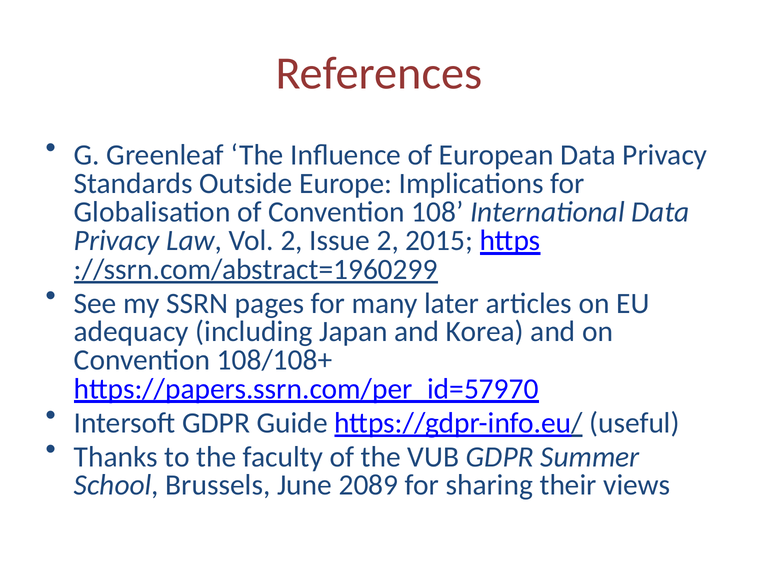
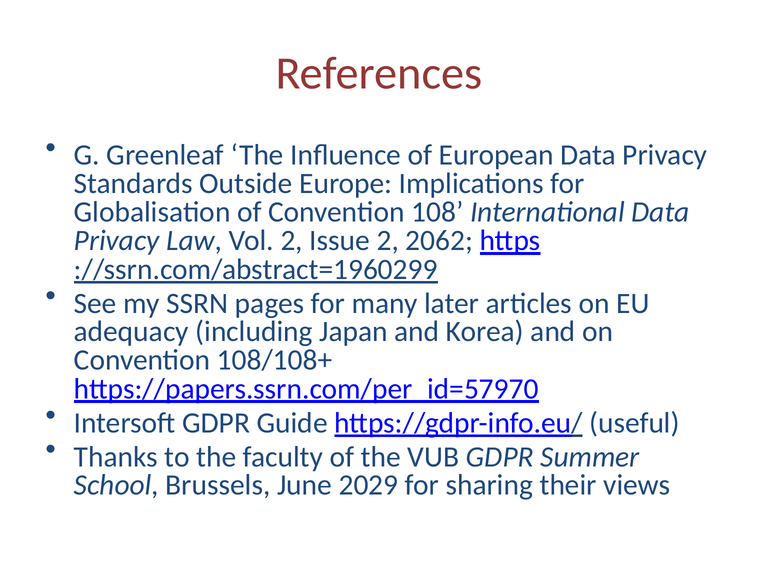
2015: 2015 -> 2062 (439, 240)
2089: 2089 -> 2029 (368, 485)
